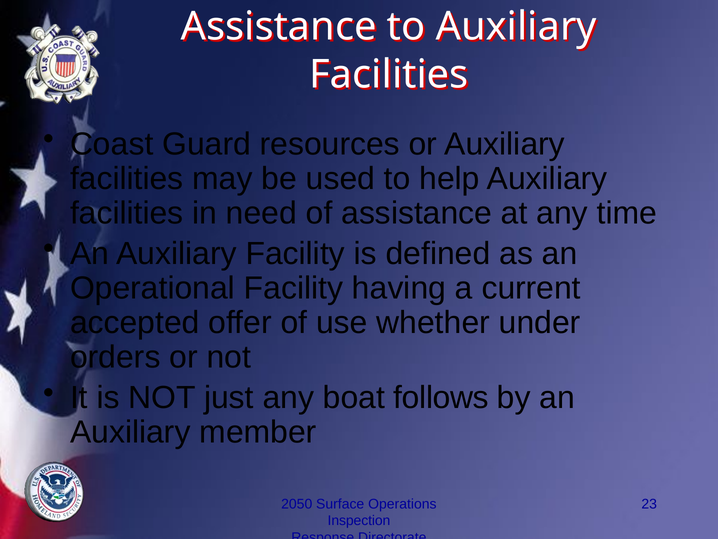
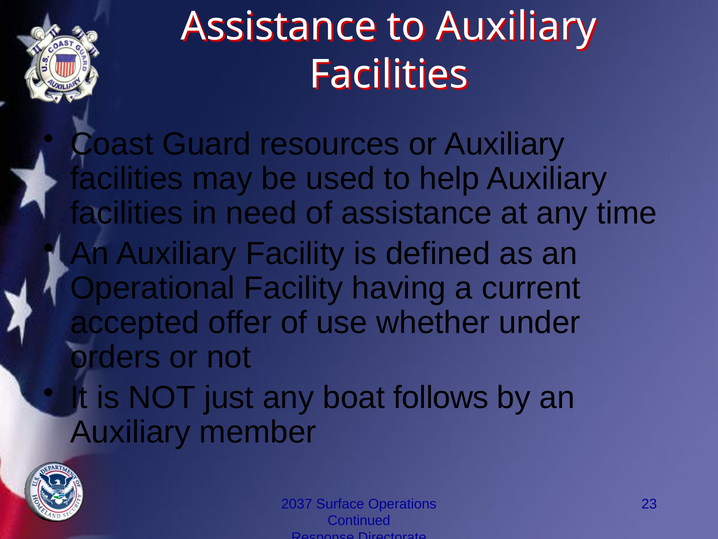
2050: 2050 -> 2037 (297, 504)
Inspection: Inspection -> Continued (359, 520)
